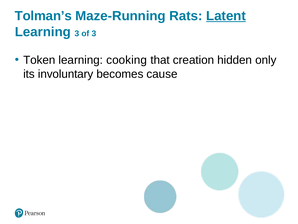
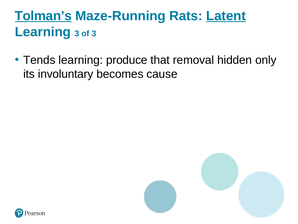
Tolman’s underline: none -> present (43, 16)
Token: Token -> Tends (39, 60)
cooking: cooking -> produce (127, 60)
creation: creation -> removal (194, 60)
